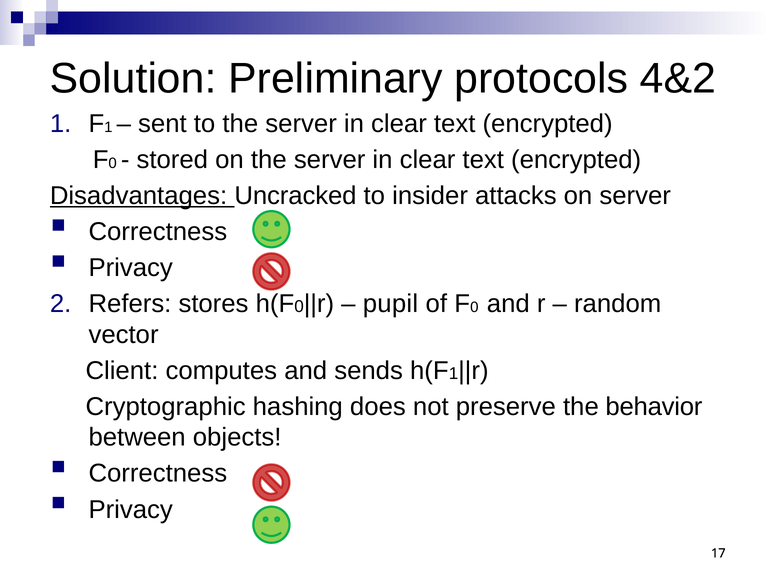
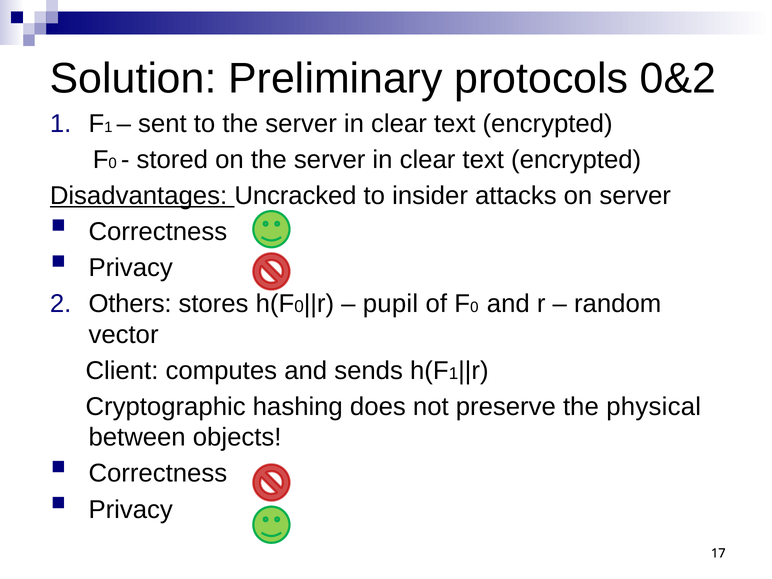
4&2: 4&2 -> 0&2 (678, 79)
Refers: Refers -> Others (130, 304)
behavior: behavior -> physical (654, 407)
